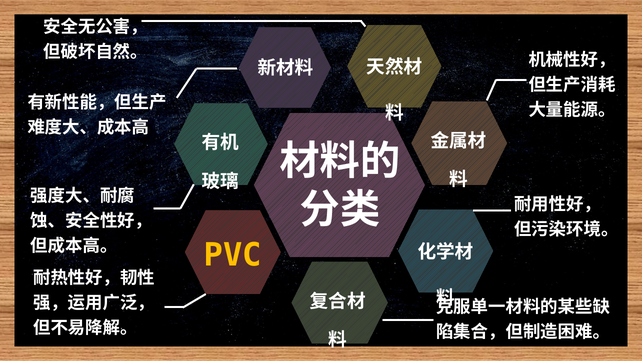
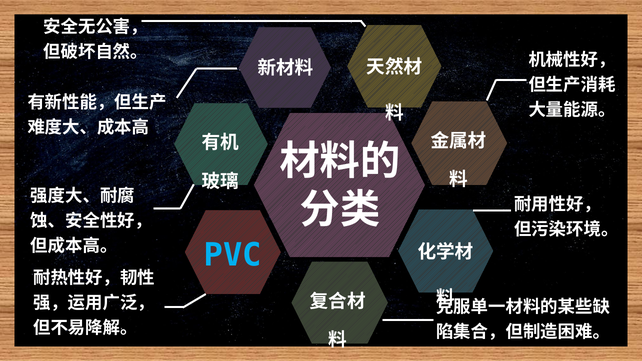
PVC colour: yellow -> light blue (233, 255)
